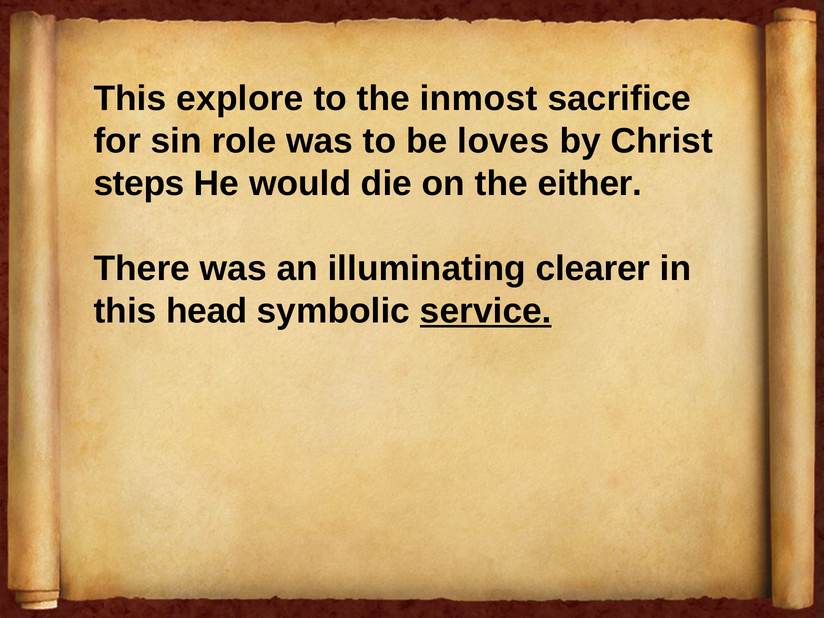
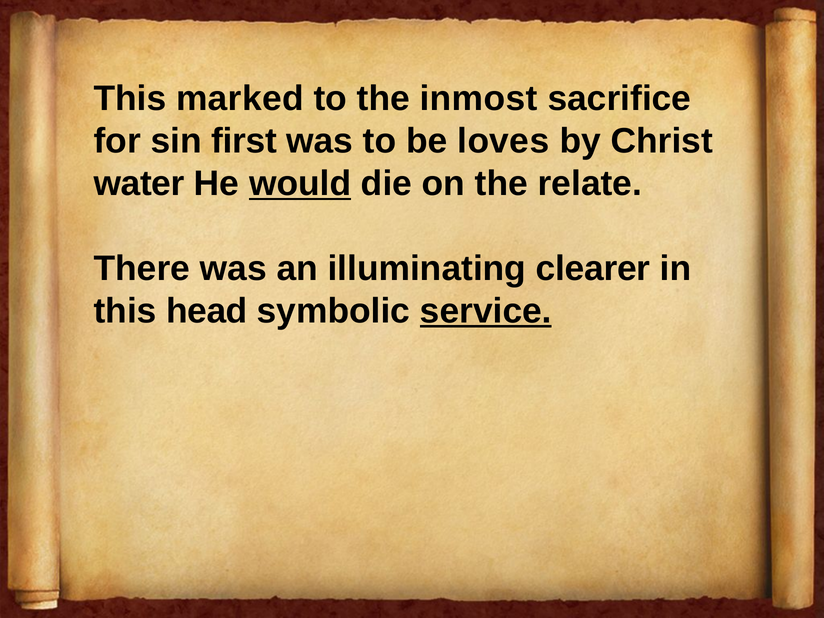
explore: explore -> marked (240, 99)
role: role -> first (244, 141)
steps: steps -> water (139, 184)
would underline: none -> present (300, 184)
either: either -> relate (590, 184)
